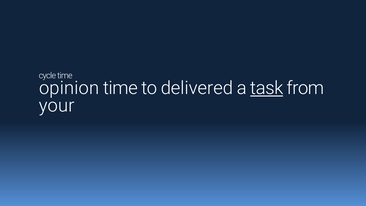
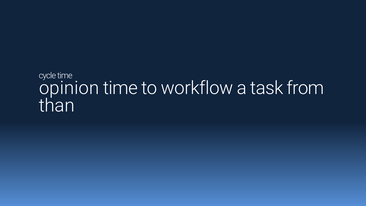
delivered: delivered -> workflow (197, 88)
task underline: present -> none (267, 88)
your: your -> than (57, 106)
